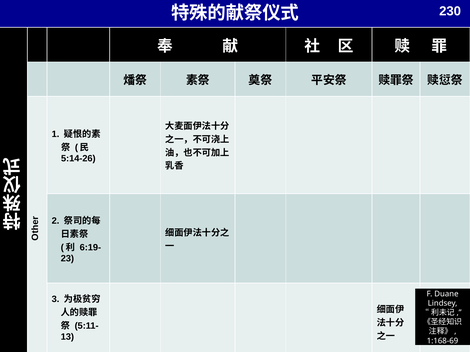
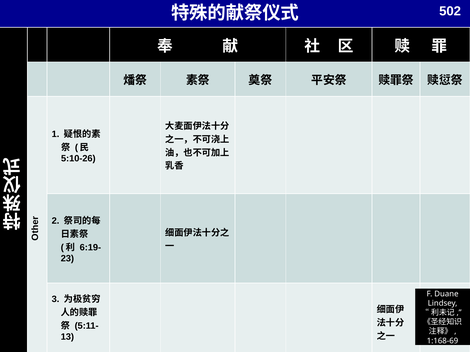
230: 230 -> 502 (450, 11)
5:14-26: 5:14-26 -> 5:10-26 (78, 159)
